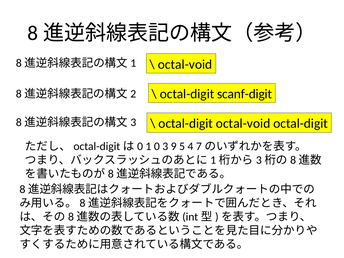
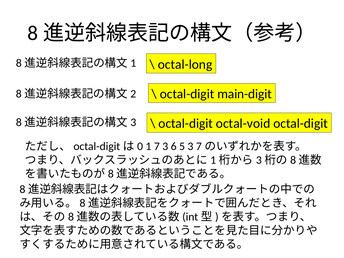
octal-void: octal-void -> octal-long (185, 64)
scanf-digit: scanf-digit -> main-digit (245, 94)
0: 0 -> 7 (157, 146)
9: 9 -> 6 (174, 146)
5 4: 4 -> 3 (190, 146)
